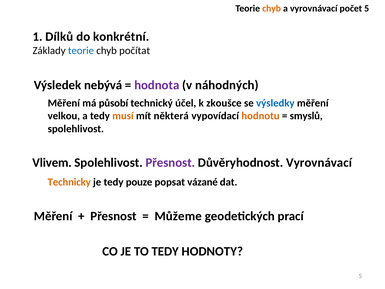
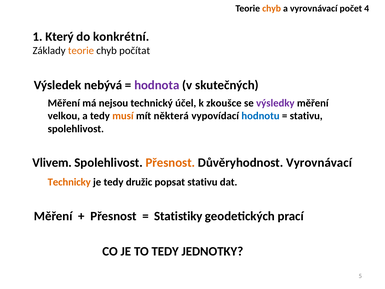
počet 5: 5 -> 4 (367, 8)
Dílků: Dílků -> Který (60, 37)
teorie colour: blue -> orange (81, 51)
náhodných: náhodných -> skutečných (227, 85)
působí: působí -> nejsou (113, 103)
výsledky colour: blue -> purple (275, 103)
hodnotu colour: orange -> blue (260, 116)
smyslů: smyslů -> stativu (306, 116)
Přesnost colour: purple -> orange (170, 163)
pouze: pouze -> družic (139, 182)
popsat vázané: vázané -> stativu (202, 182)
Můžeme: Můžeme -> Statistiky (178, 216)
HODNOTY: HODNOTY -> JEDNOTKY (212, 251)
